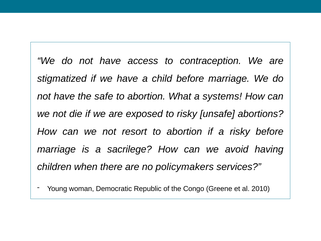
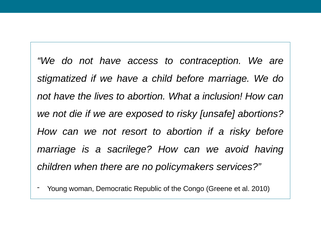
safe: safe -> lives (104, 96)
systems: systems -> inclusion (222, 96)
